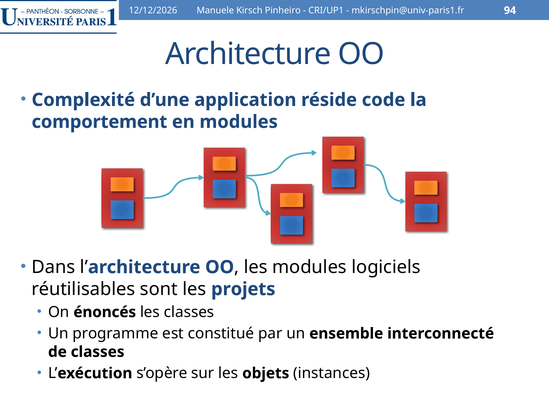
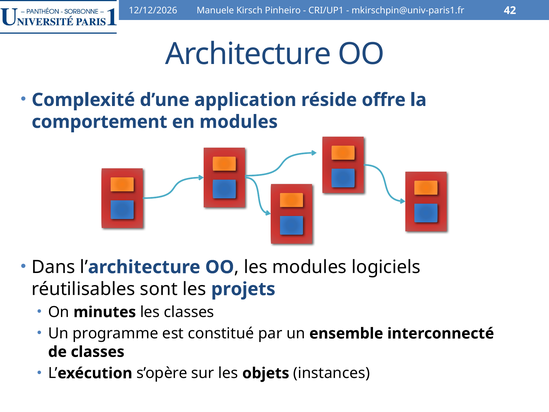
94: 94 -> 42 (510, 10)
code: code -> offre (384, 100)
énoncés: énoncés -> minutes (105, 312)
